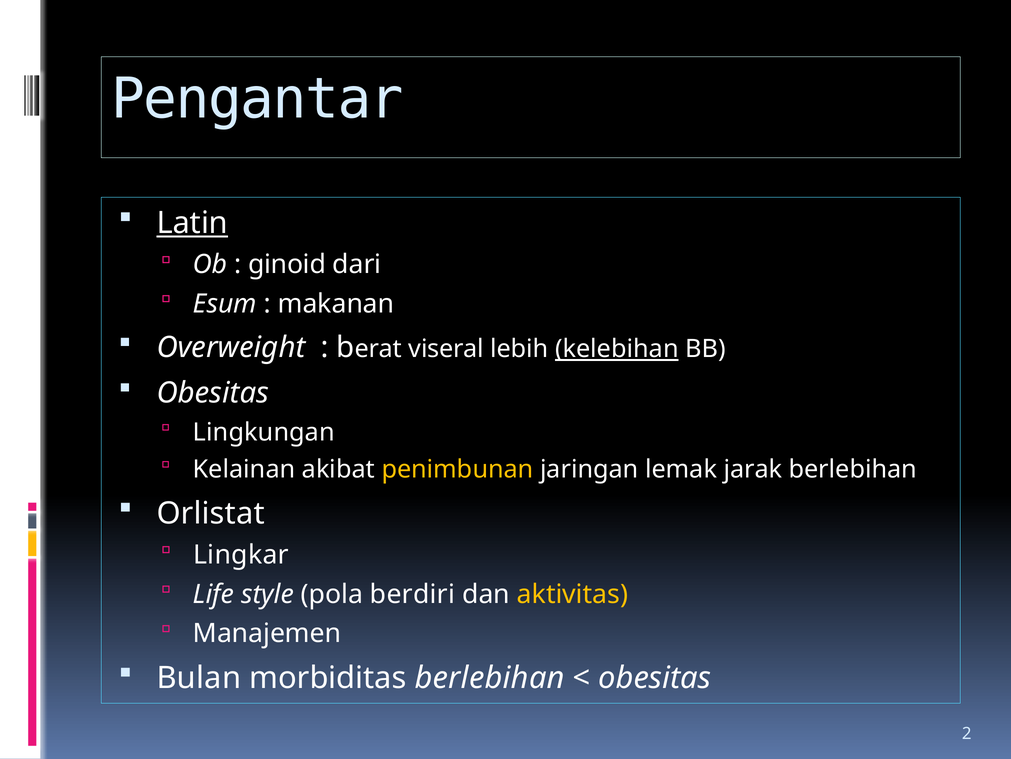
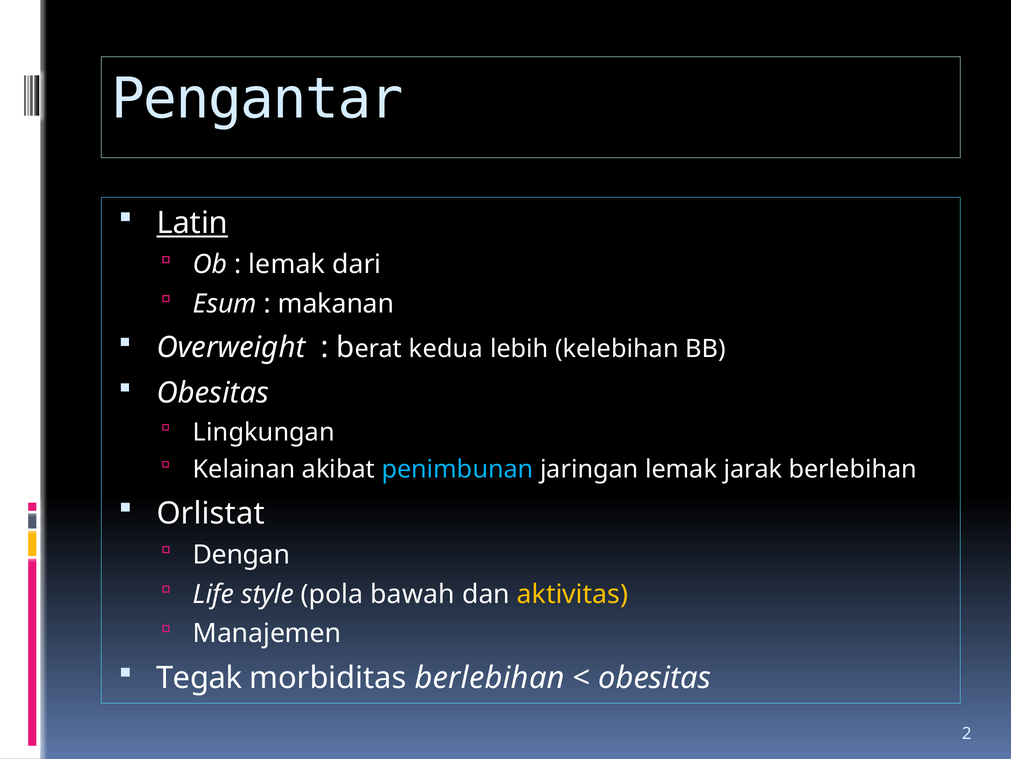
ginoid: ginoid -> lemak (287, 264)
viseral: viseral -> kedua (446, 349)
kelebihan underline: present -> none (617, 349)
penimbunan colour: yellow -> light blue (458, 469)
Lingkar: Lingkar -> Dengan (241, 554)
berdiri: berdiri -> bawah (413, 594)
Bulan: Bulan -> Tegak (199, 678)
